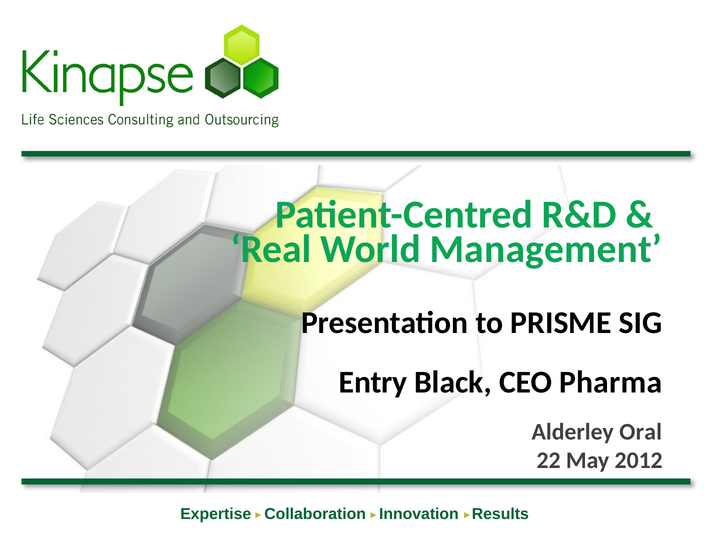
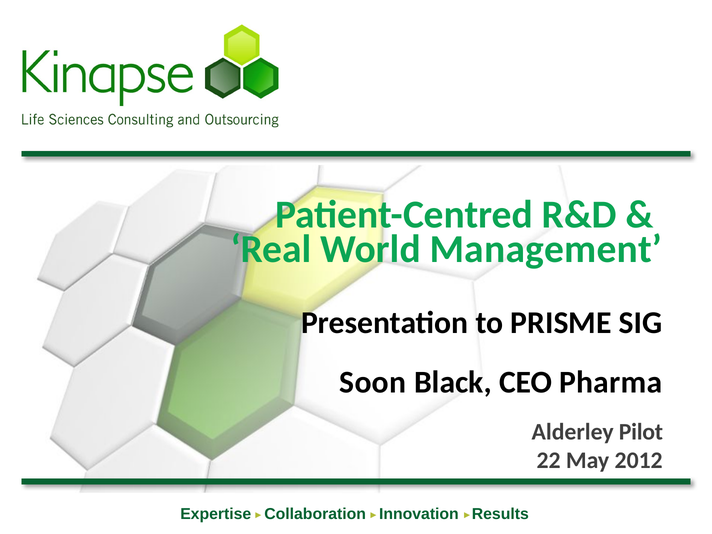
Entry: Entry -> Soon (373, 382)
Oral: Oral -> Pilot (641, 432)
